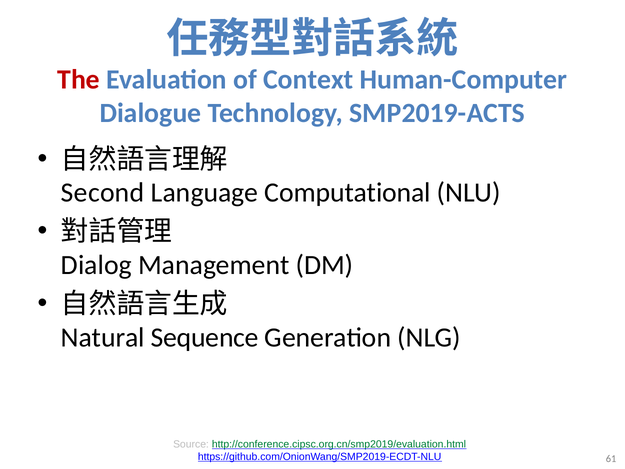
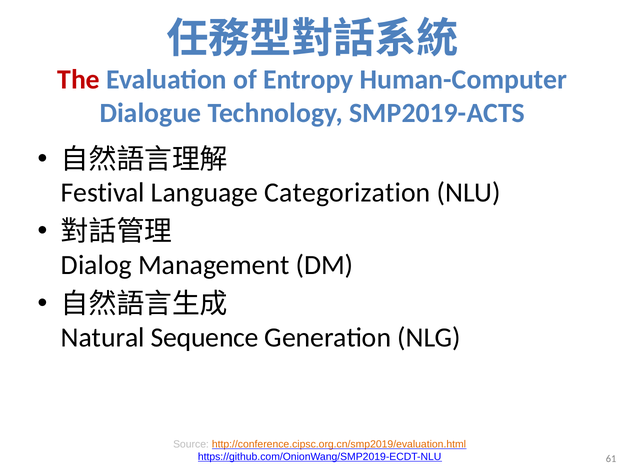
Context: Context -> Entropy (308, 80)
Second: Second -> Festival (103, 193)
Computational: Computational -> Categorization (347, 193)
http://conference.cipsc.org.cn/smp2019/evaluation.html colour: green -> orange (339, 444)
